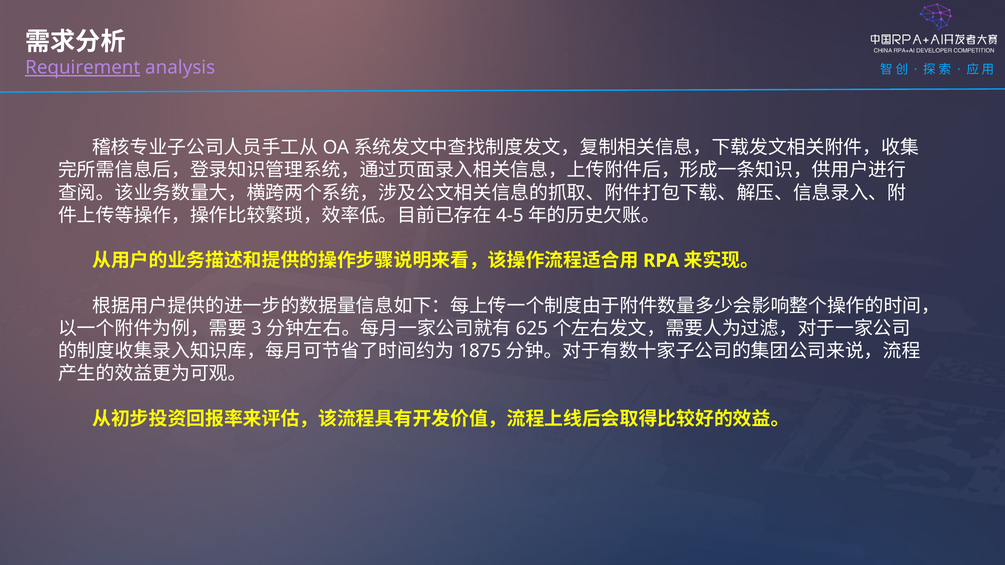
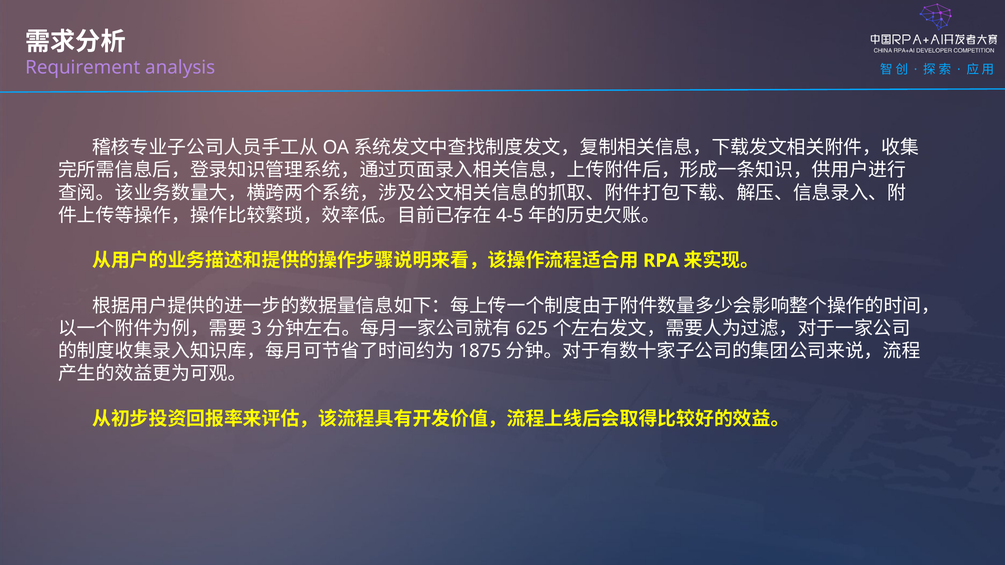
Requirement underline: present -> none (83, 68)
